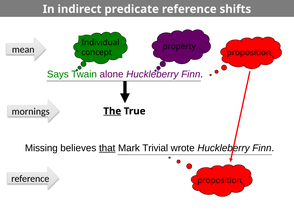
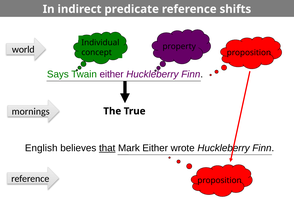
mean: mean -> world (23, 49)
Twain alone: alone -> either (112, 74)
The underline: present -> none (112, 111)
Missing: Missing -> English (41, 148)
Mark Trivial: Trivial -> Either (155, 148)
